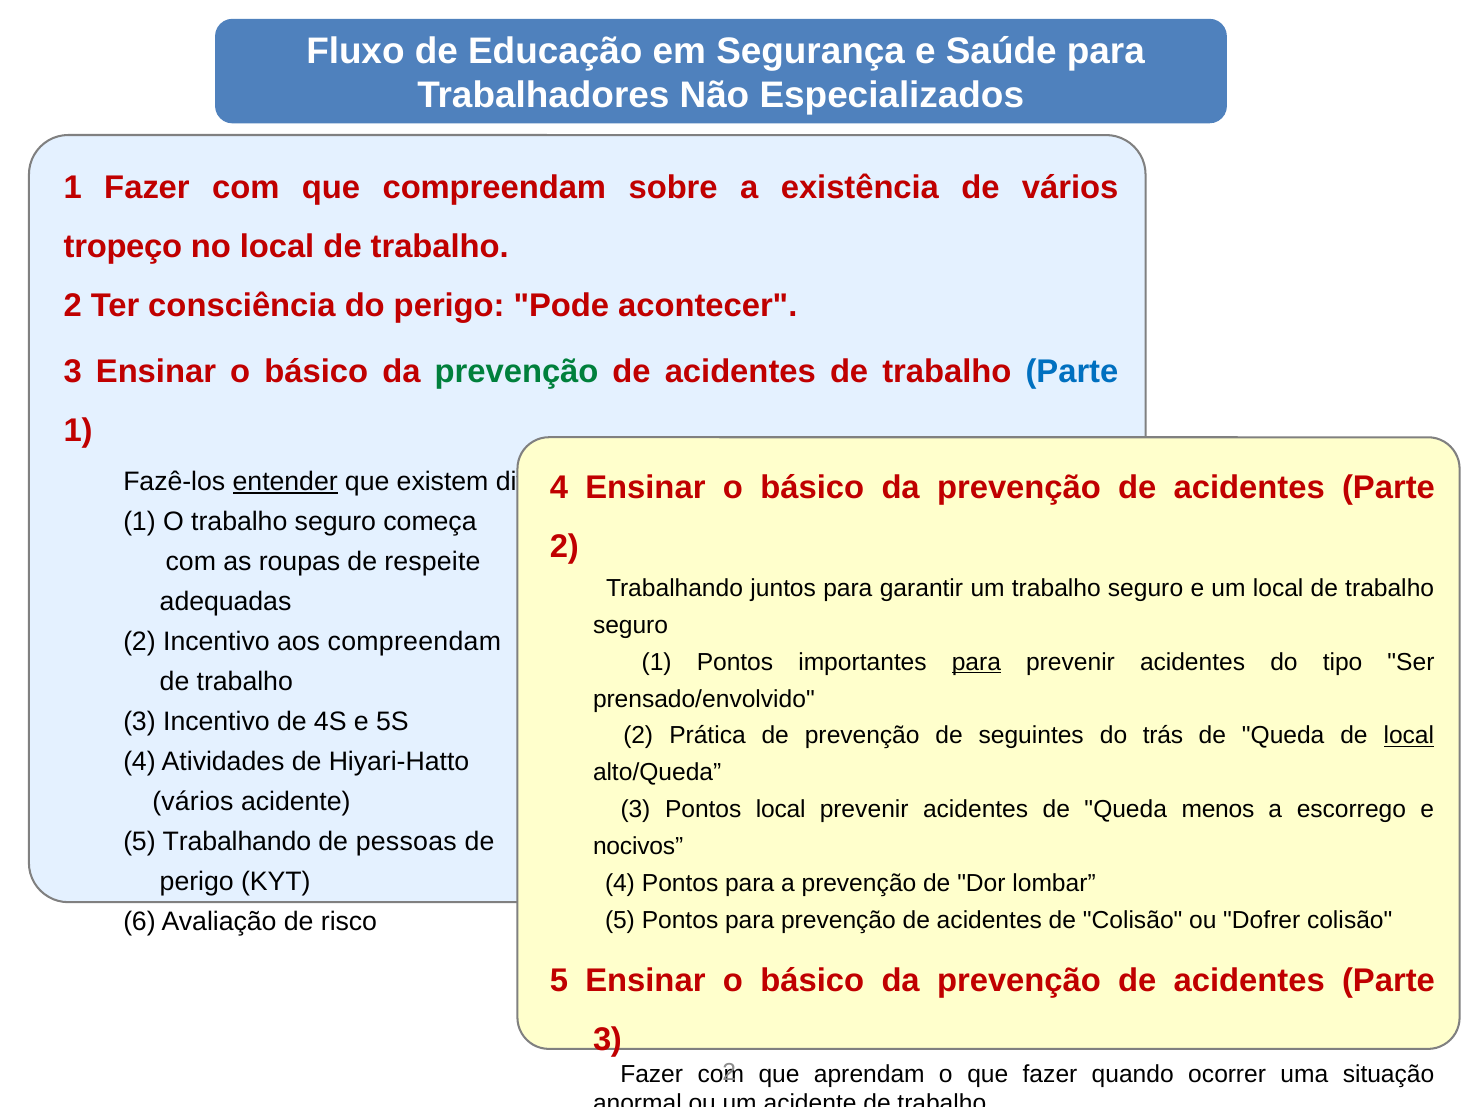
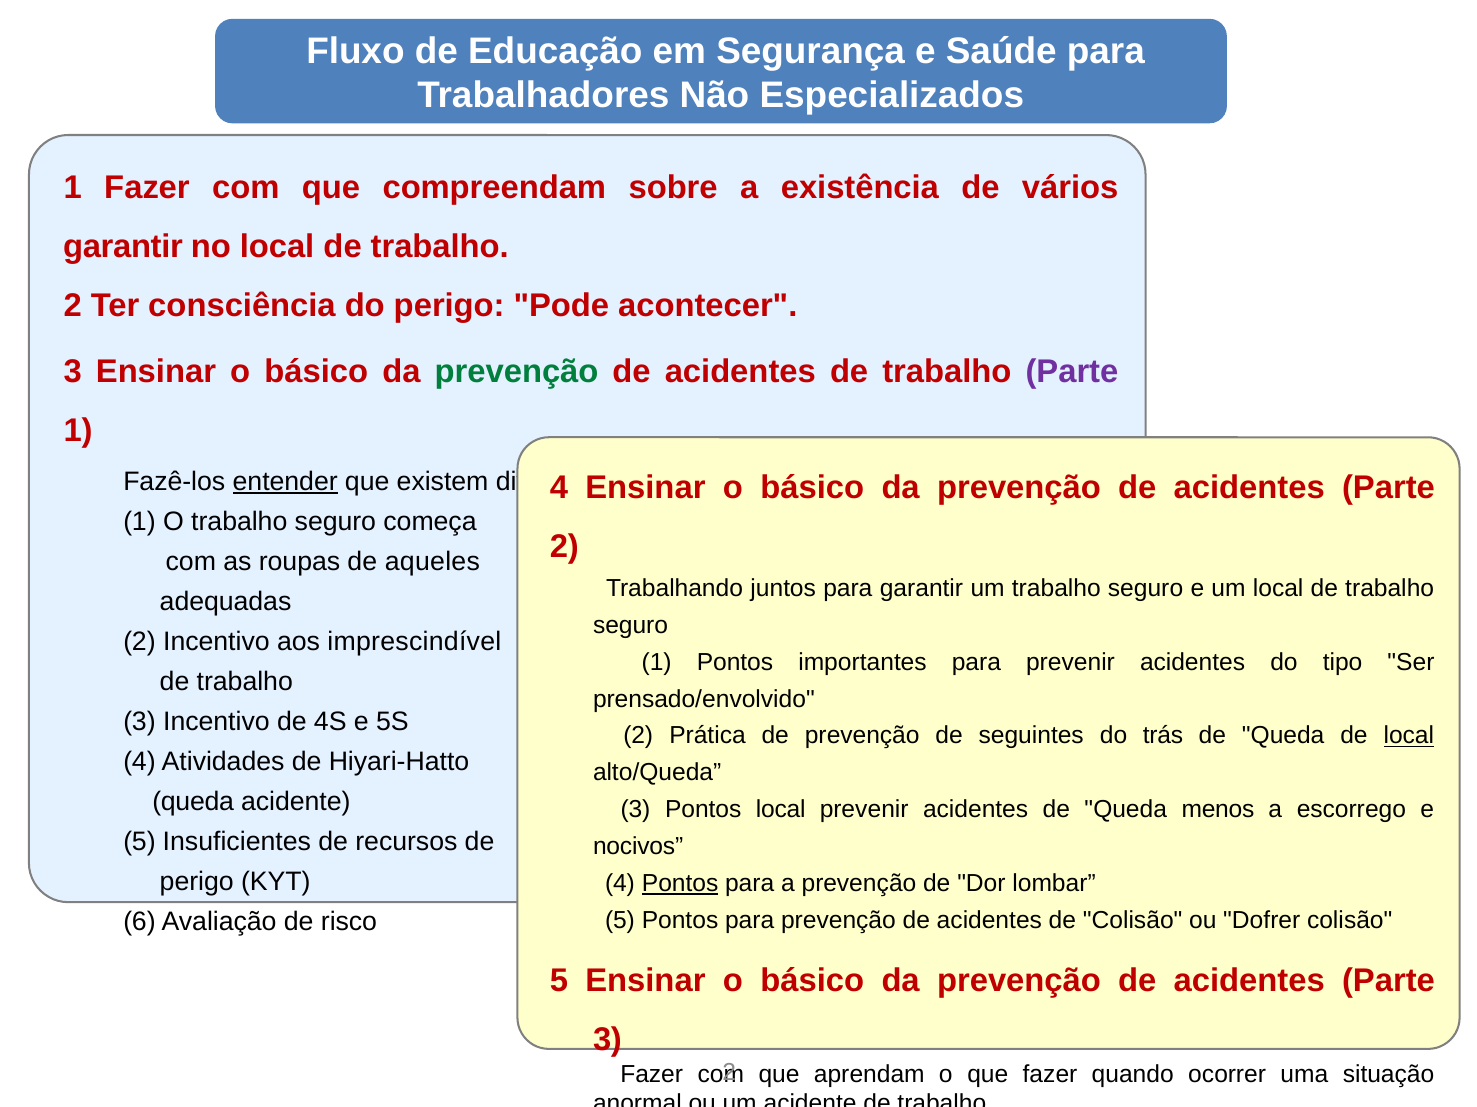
tropeço: tropeço -> garantir (123, 247)
Parte colour: blue -> purple (1072, 372)
respeite: respeite -> aqueles (432, 562)
aos compreendam: compreendam -> imprescindível (414, 642)
para underline: present -> none (976, 663)
vários: vários -> queda (193, 802)
5 Trabalhando: Trabalhando -> Insuficientes (237, 842)
pessoas: pessoas -> recursos (406, 842)
Pontos underline: none -> present (680, 884)
